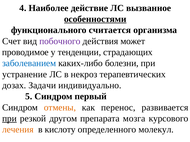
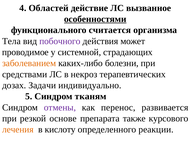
Наиболее: Наиболее -> Областей (49, 8)
Счет: Счет -> Тела (11, 41)
тенденции: тенденции -> системной (79, 52)
заболеванием colour: blue -> orange (29, 63)
устранение: устранение -> средствами (25, 75)
первый: первый -> тканям (91, 97)
отмены colour: orange -> purple (60, 108)
при underline: present -> none (9, 119)
другом: другом -> основе (63, 119)
мозга: мозга -> также (134, 119)
молекул: молекул -> реакции (156, 130)
